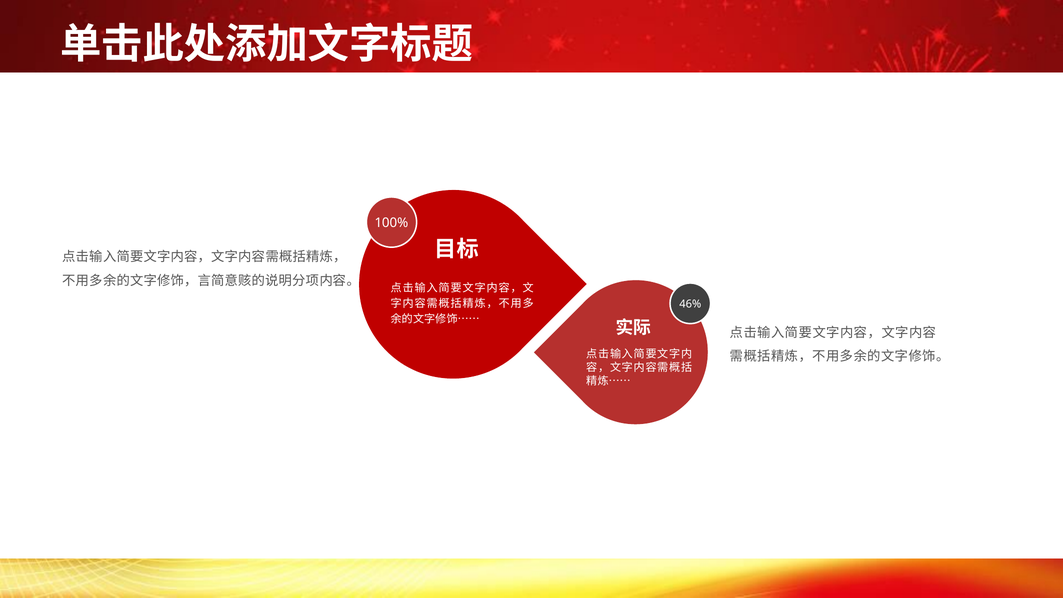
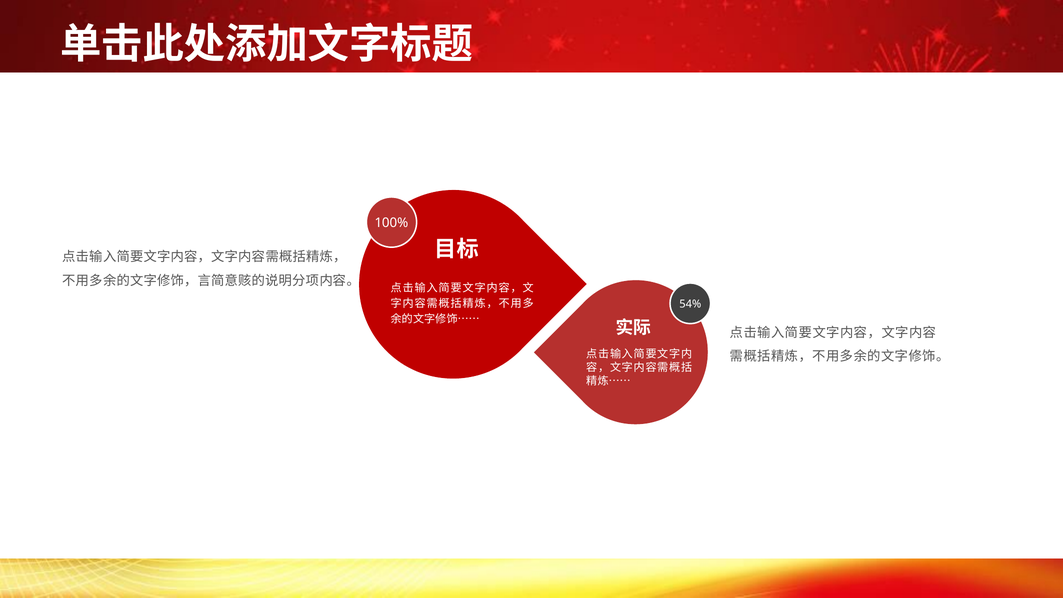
46%: 46% -> 54% (690, 304)
